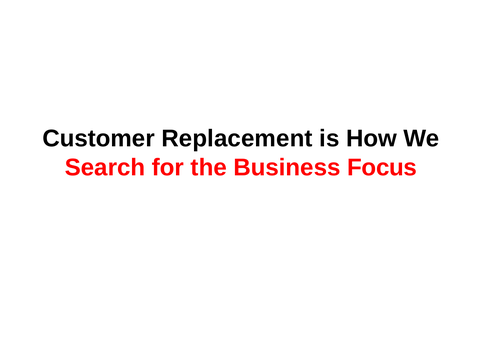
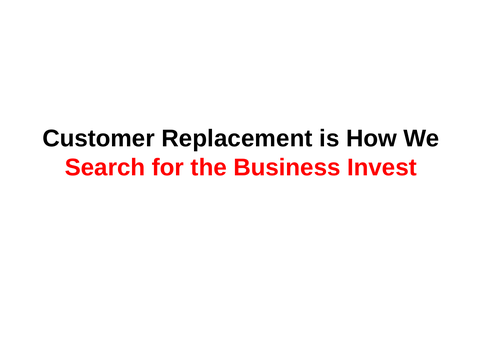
Focus: Focus -> Invest (382, 167)
